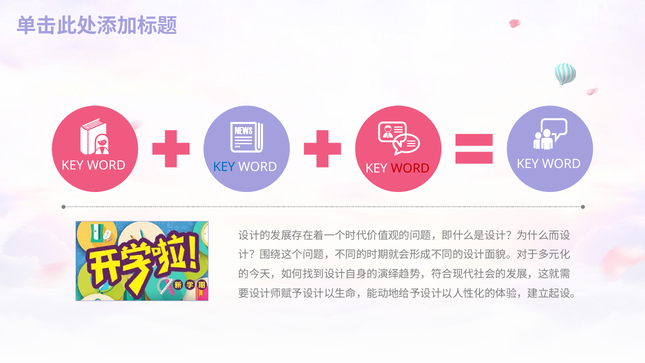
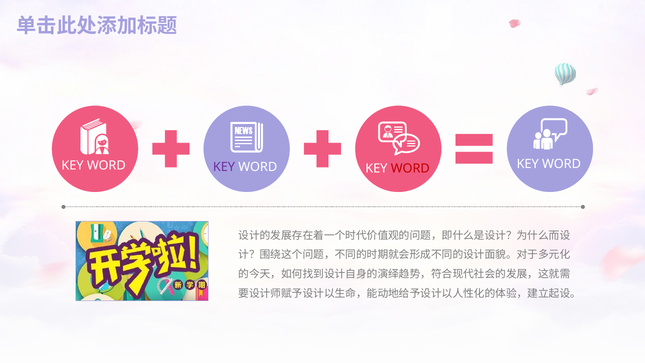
KEY colour: blue -> purple (224, 167)
